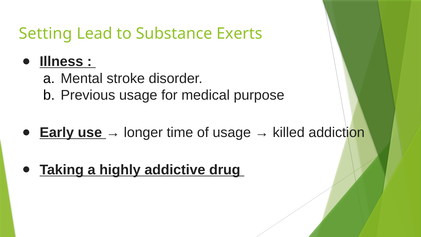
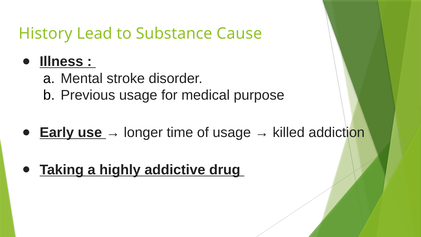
Setting: Setting -> History (45, 34)
Exerts: Exerts -> Cause (239, 34)
